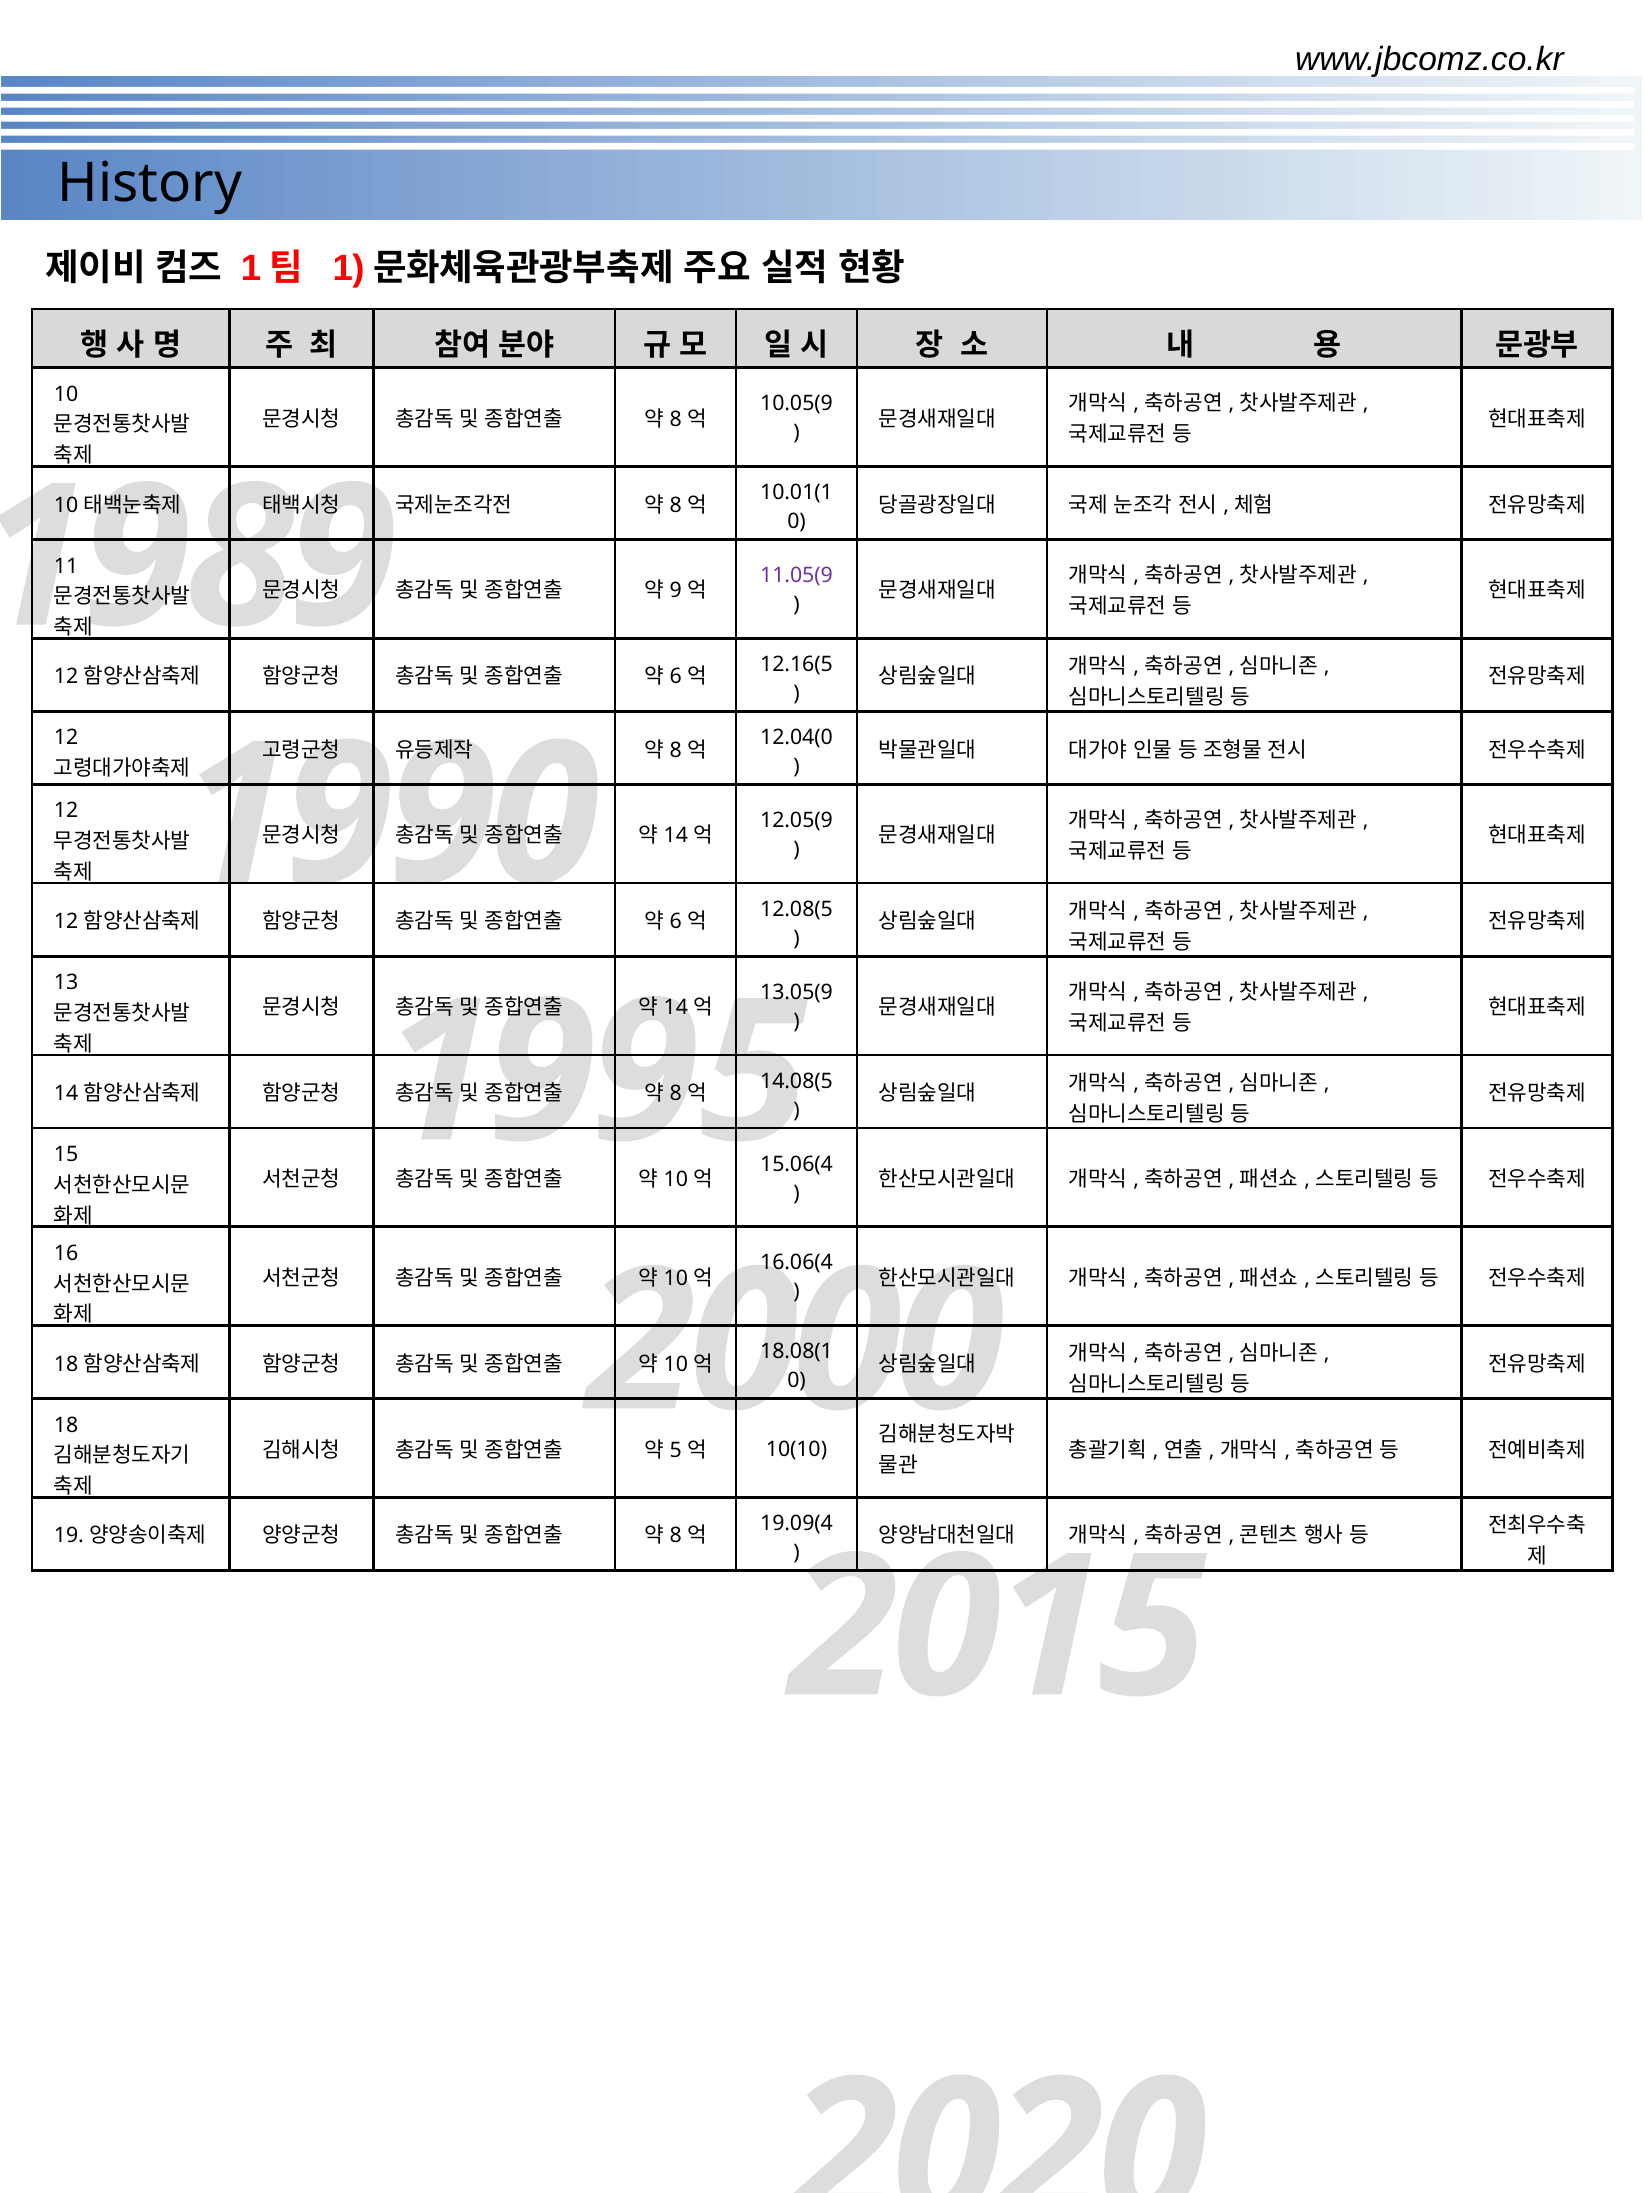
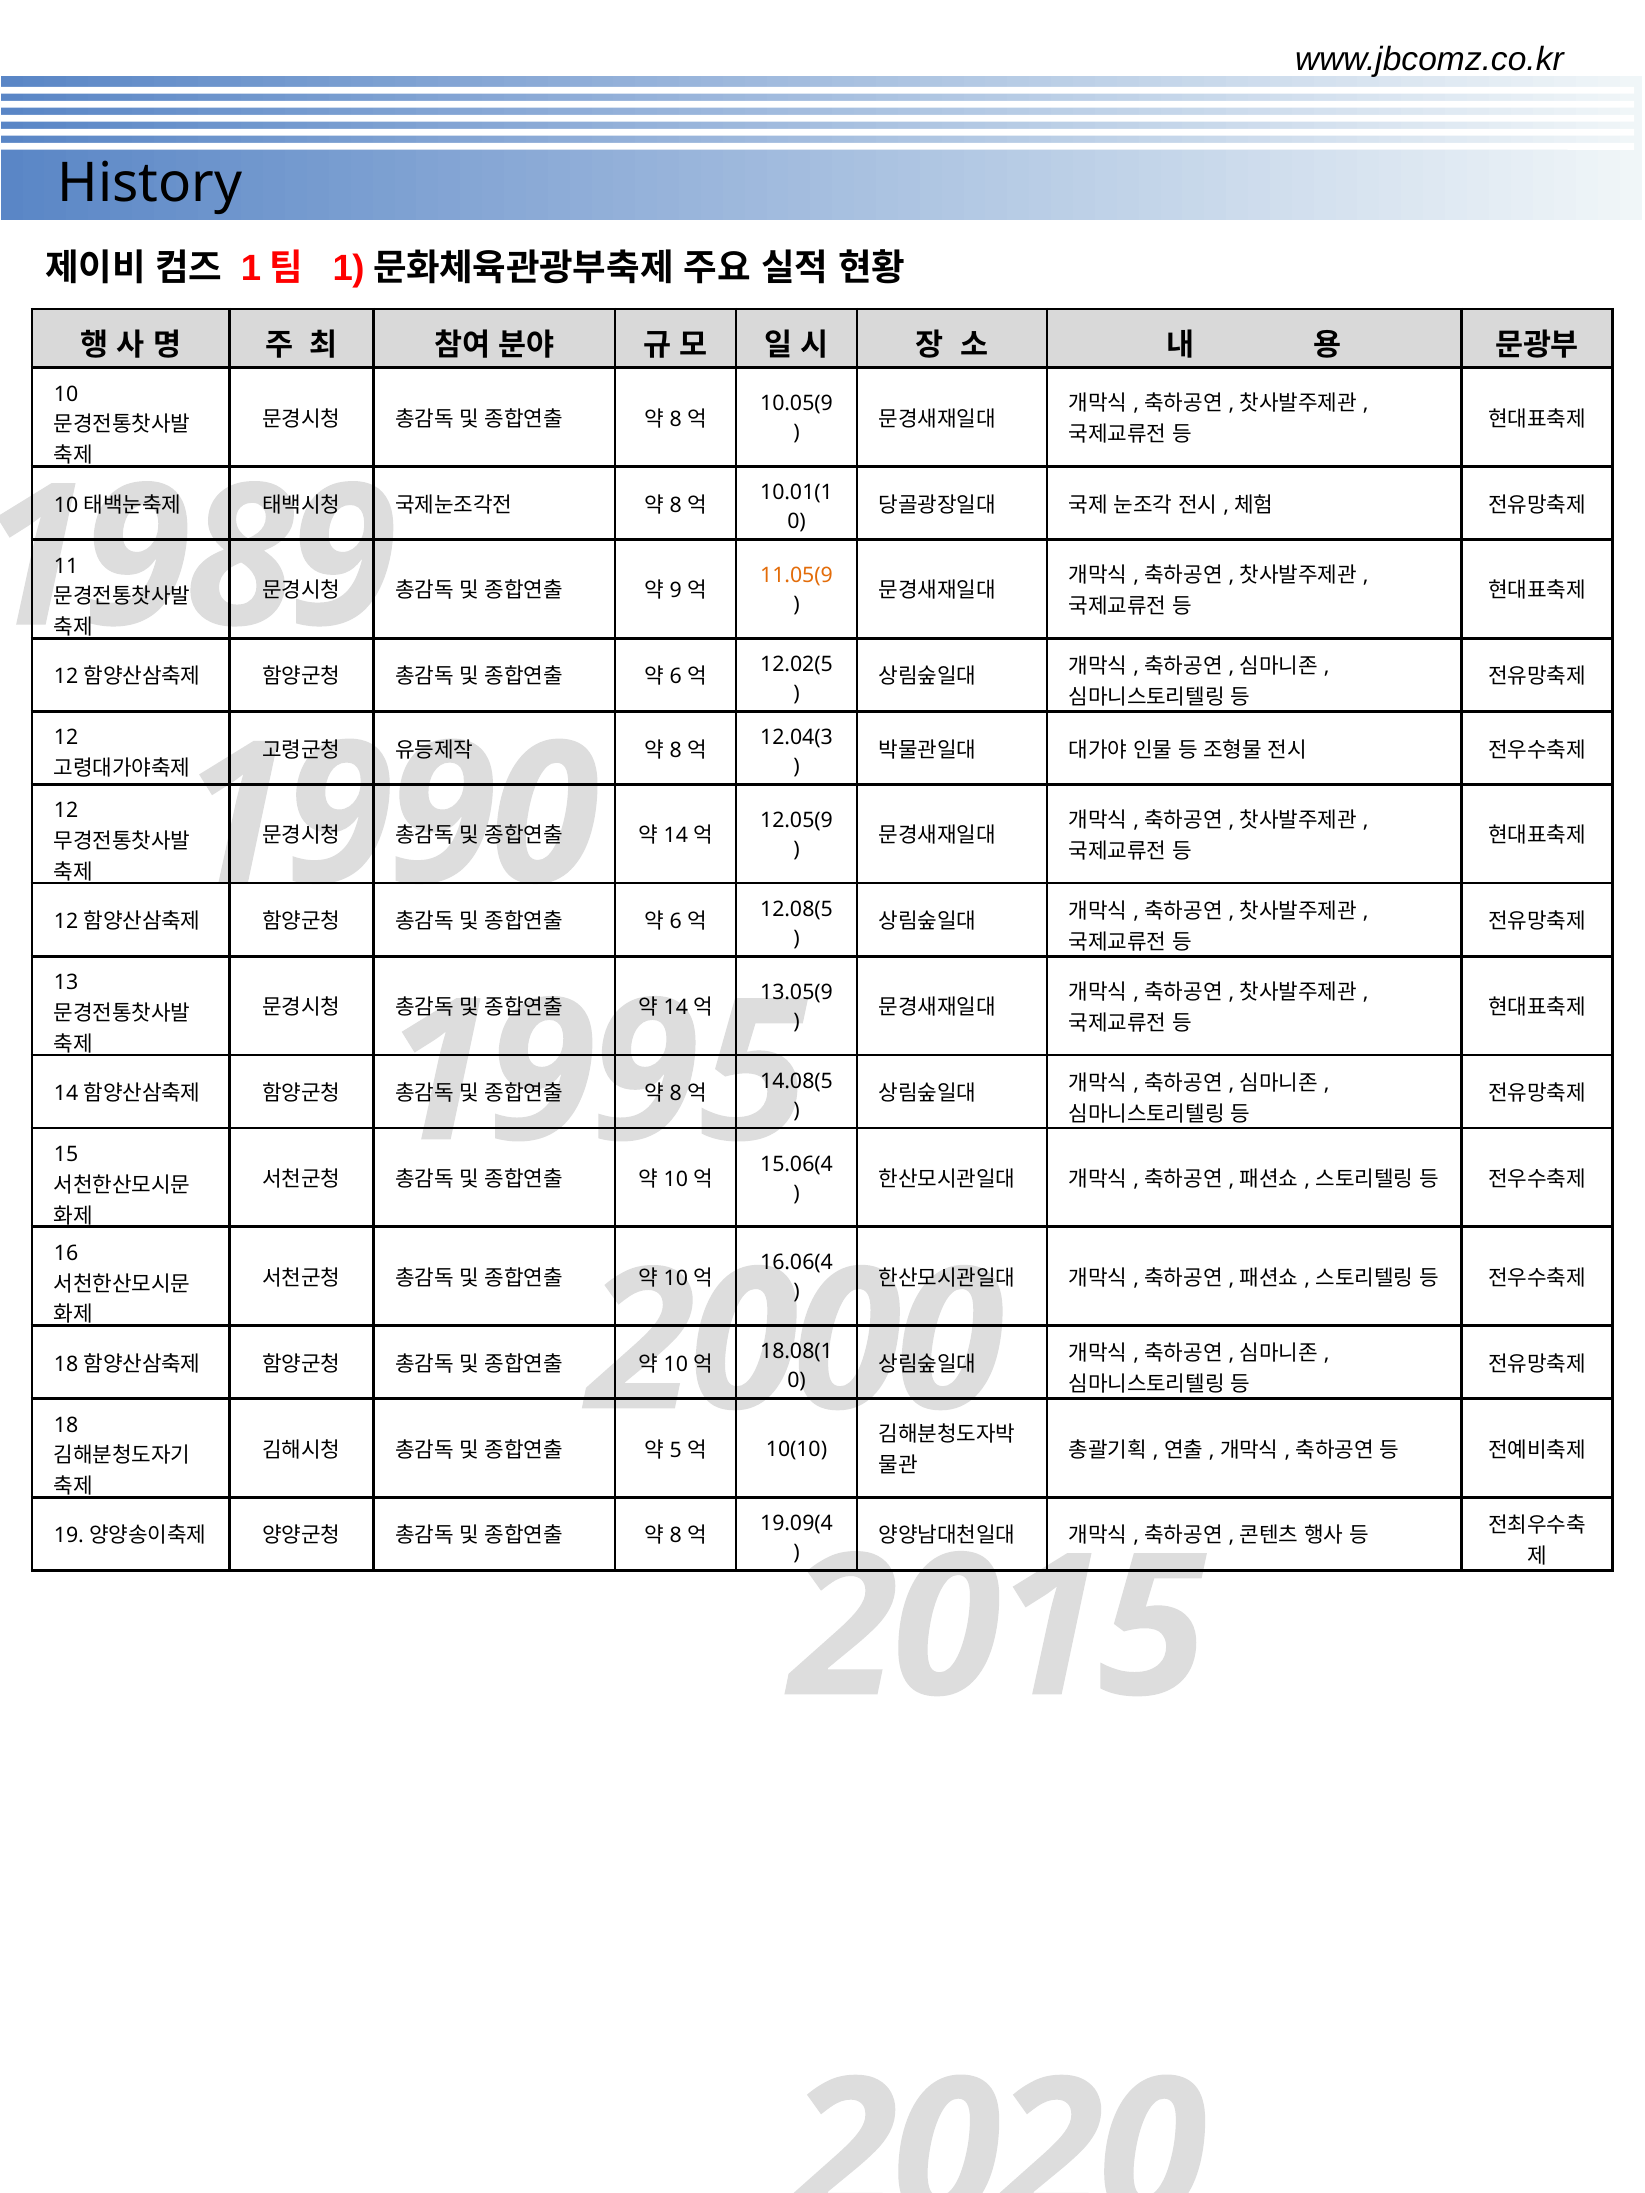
11.05(9 colour: purple -> orange (797, 576)
12.16(5: 12.16(5 -> 12.02(5 (797, 665)
12.04(0: 12.04(0 -> 12.04(3 (797, 738)
